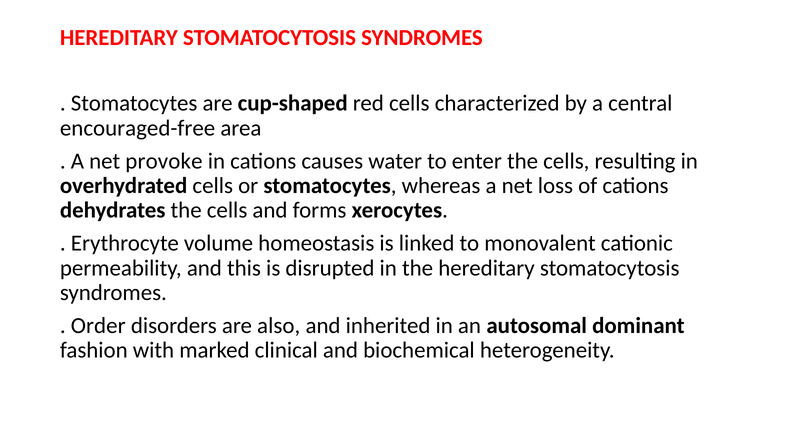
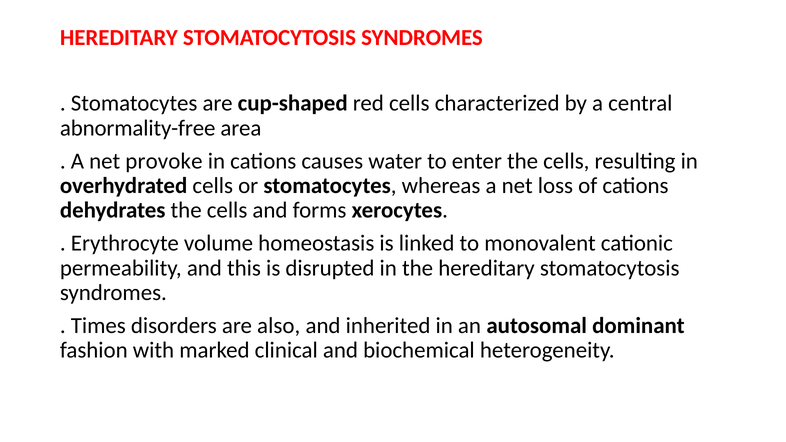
encouraged-free: encouraged-free -> abnormality-free (138, 128)
Order: Order -> Times (98, 326)
